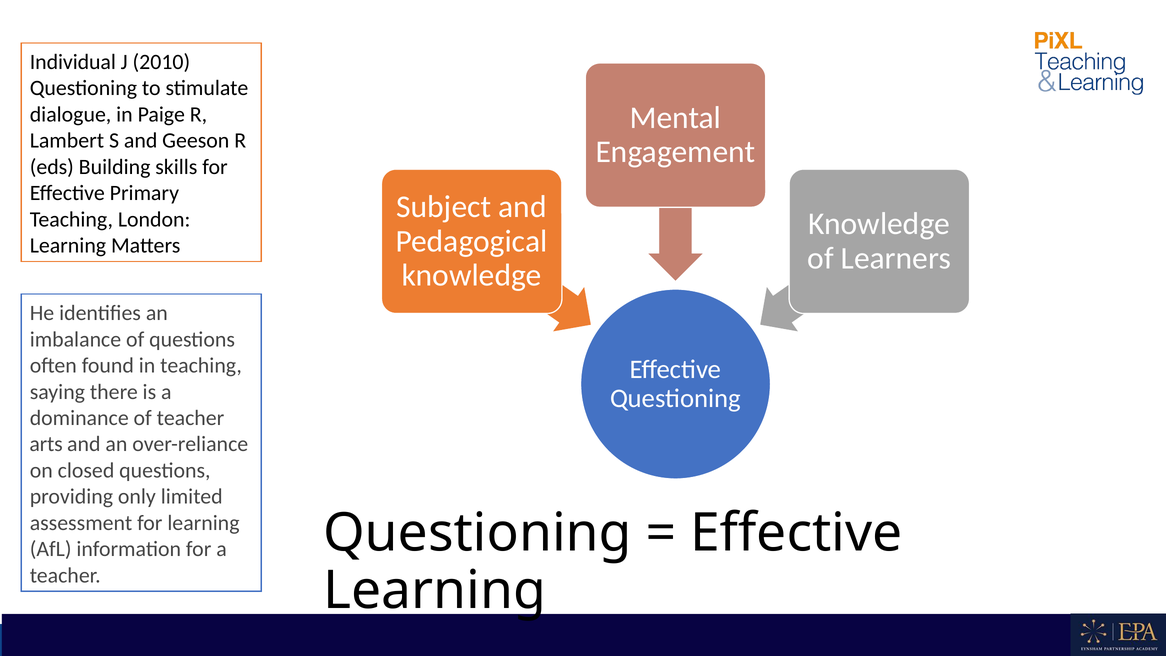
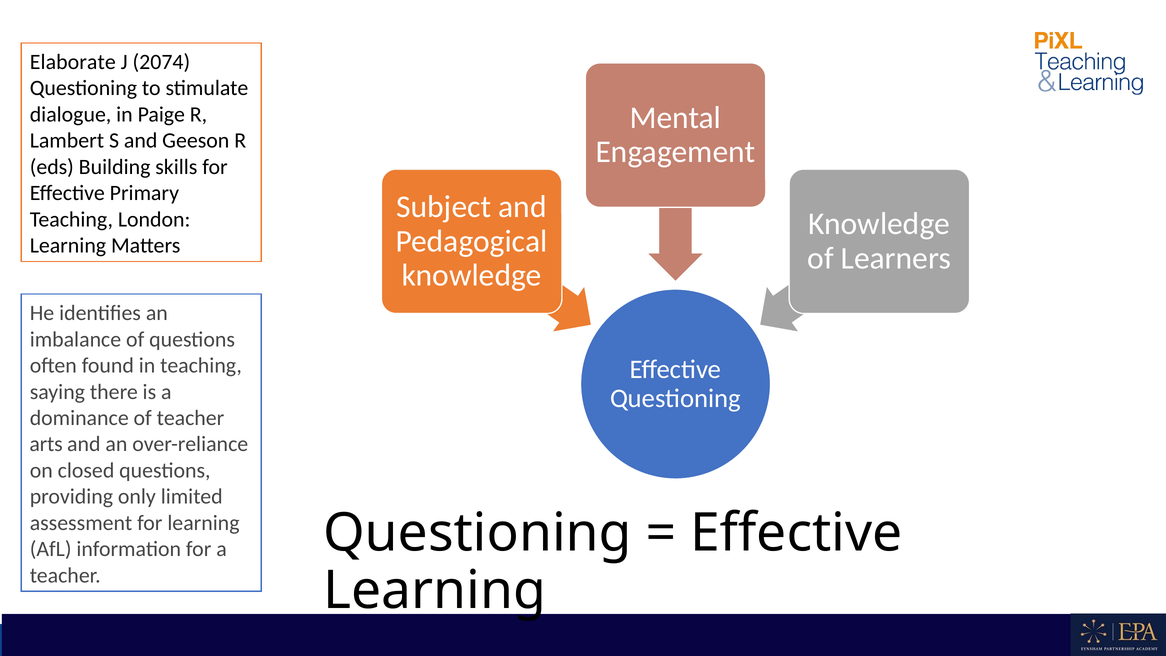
Individual: Individual -> Elaborate (73, 62)
2010: 2010 -> 2074 (161, 62)
